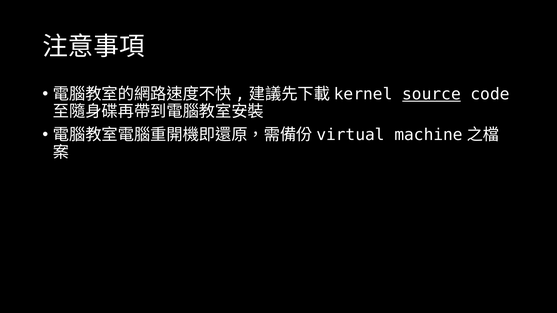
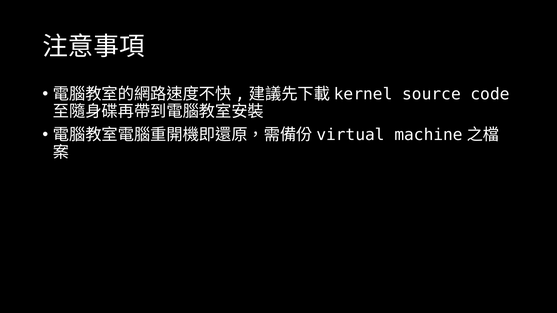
source underline: present -> none (431, 94)
